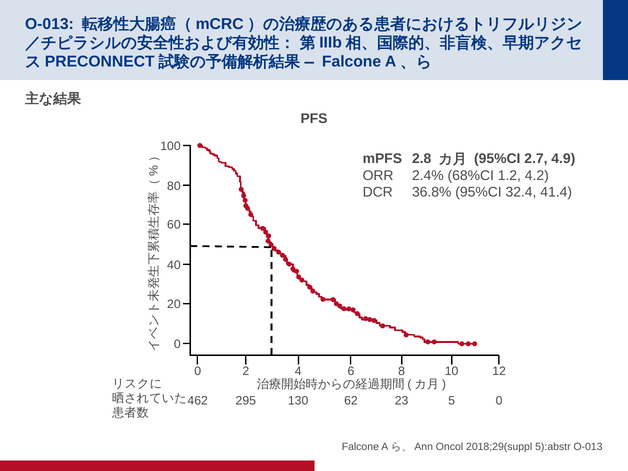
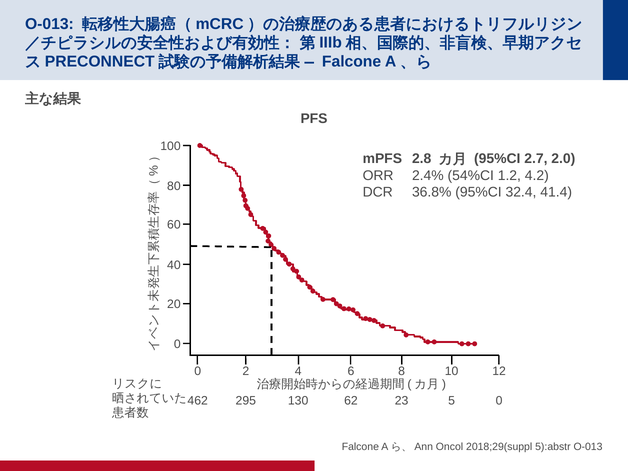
4.9: 4.9 -> 2.0 (563, 159)
68%CI: 68%CI -> 54%CI (471, 176)
